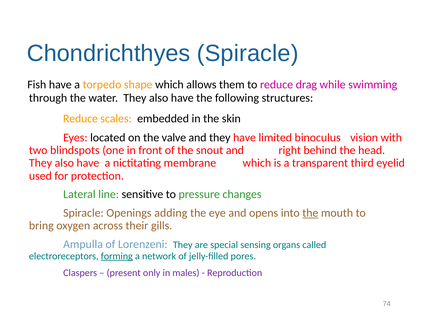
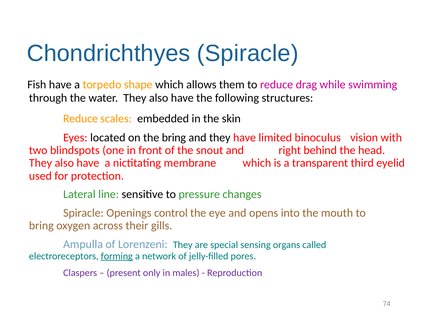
the valve: valve -> bring (174, 138)
adding: adding -> control (171, 213)
the underline: present -> none (310, 213)
